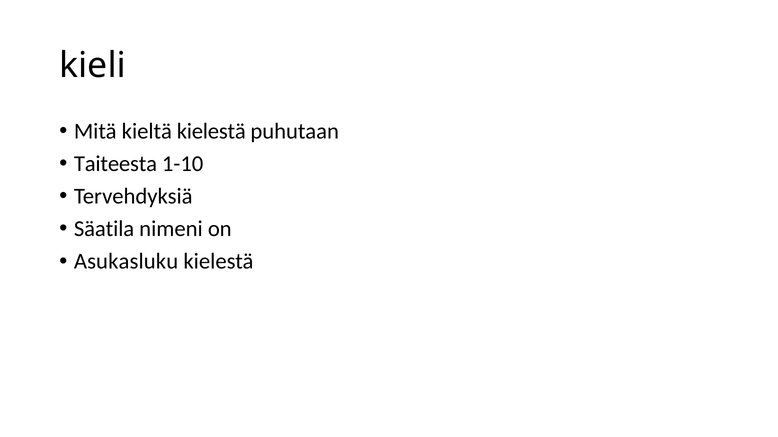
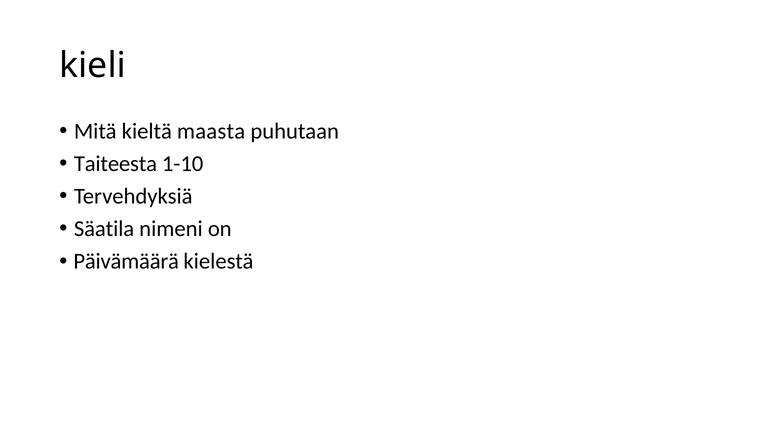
kieltä kielestä: kielestä -> maasta (211, 131)
Asukasluku: Asukasluku -> Päivämäärä (126, 262)
